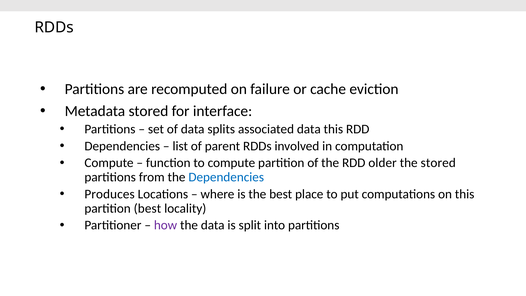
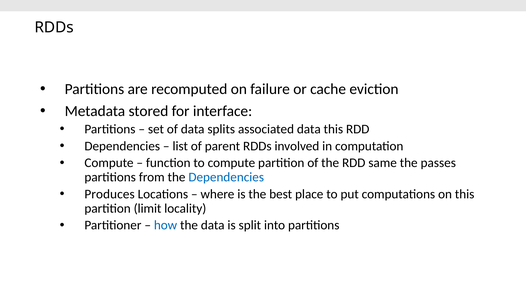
older: older -> same (383, 163)
the stored: stored -> passes (438, 163)
partition best: best -> limit (148, 208)
how colour: purple -> blue (166, 225)
